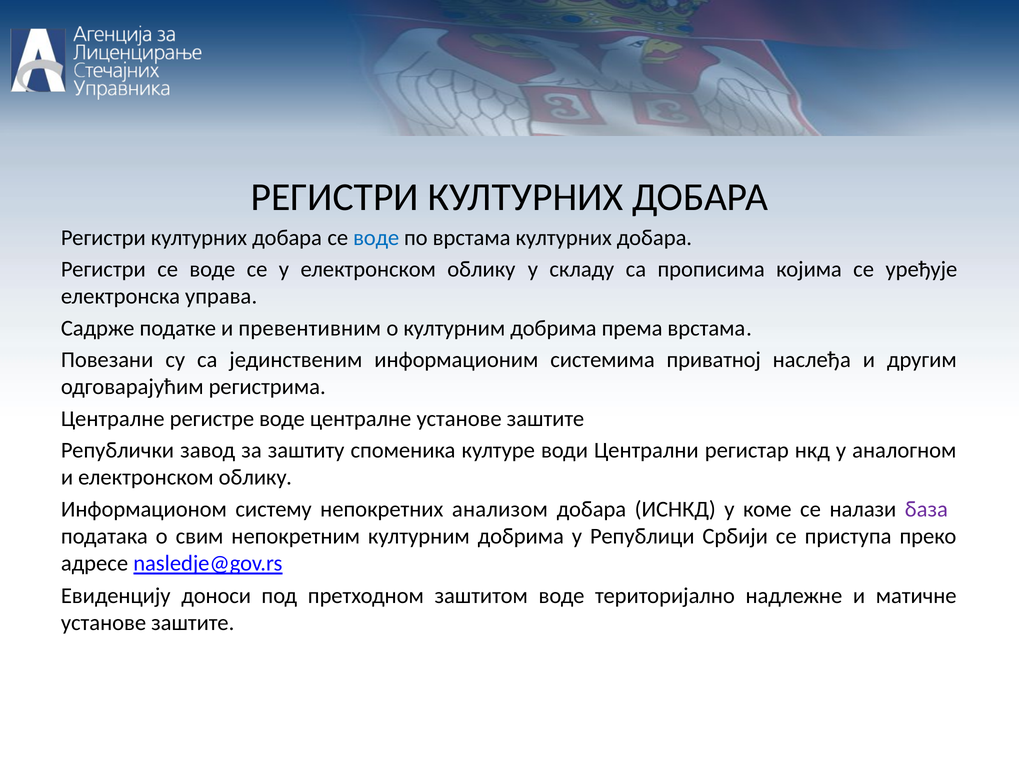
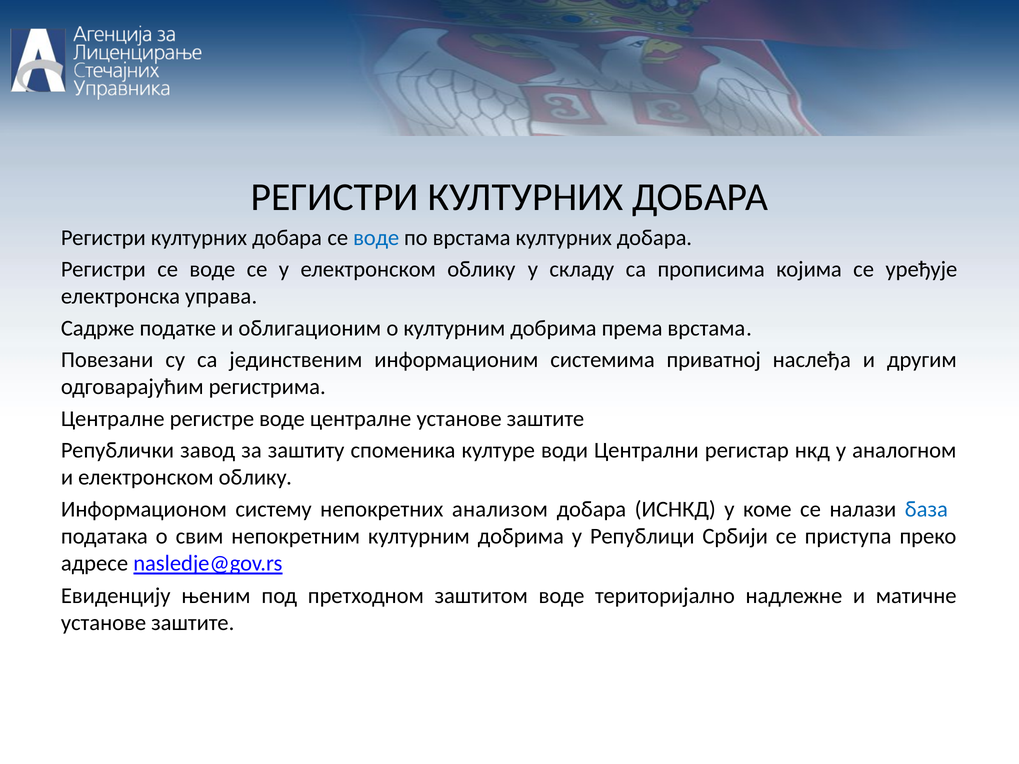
превентивним: превентивним -> облигационим (310, 328)
база colour: purple -> blue (926, 509)
доноси: доноси -> њеним (216, 596)
